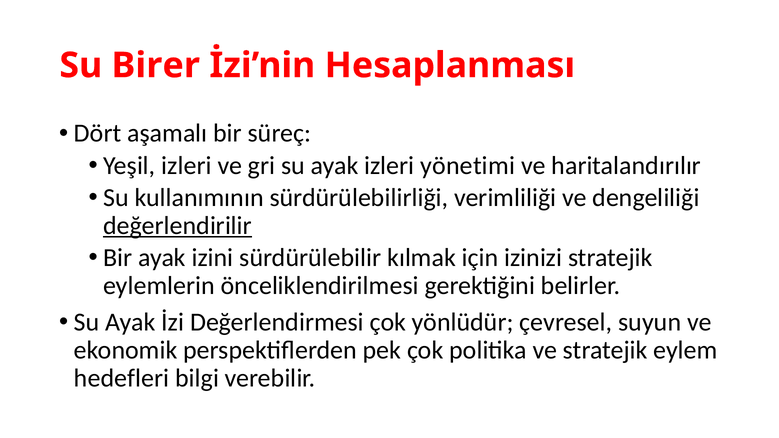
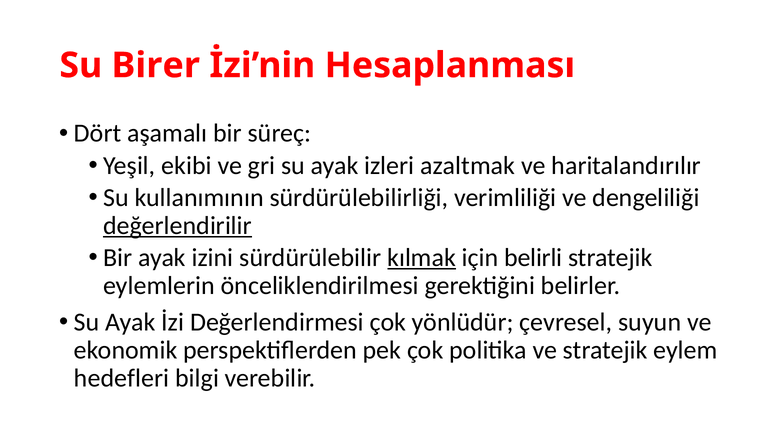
Yeşil izleri: izleri -> ekibi (187, 166)
yönetimi: yönetimi -> azaltmak (468, 166)
kılmak underline: none -> present (422, 258)
izinizi: izinizi -> belirli (533, 258)
